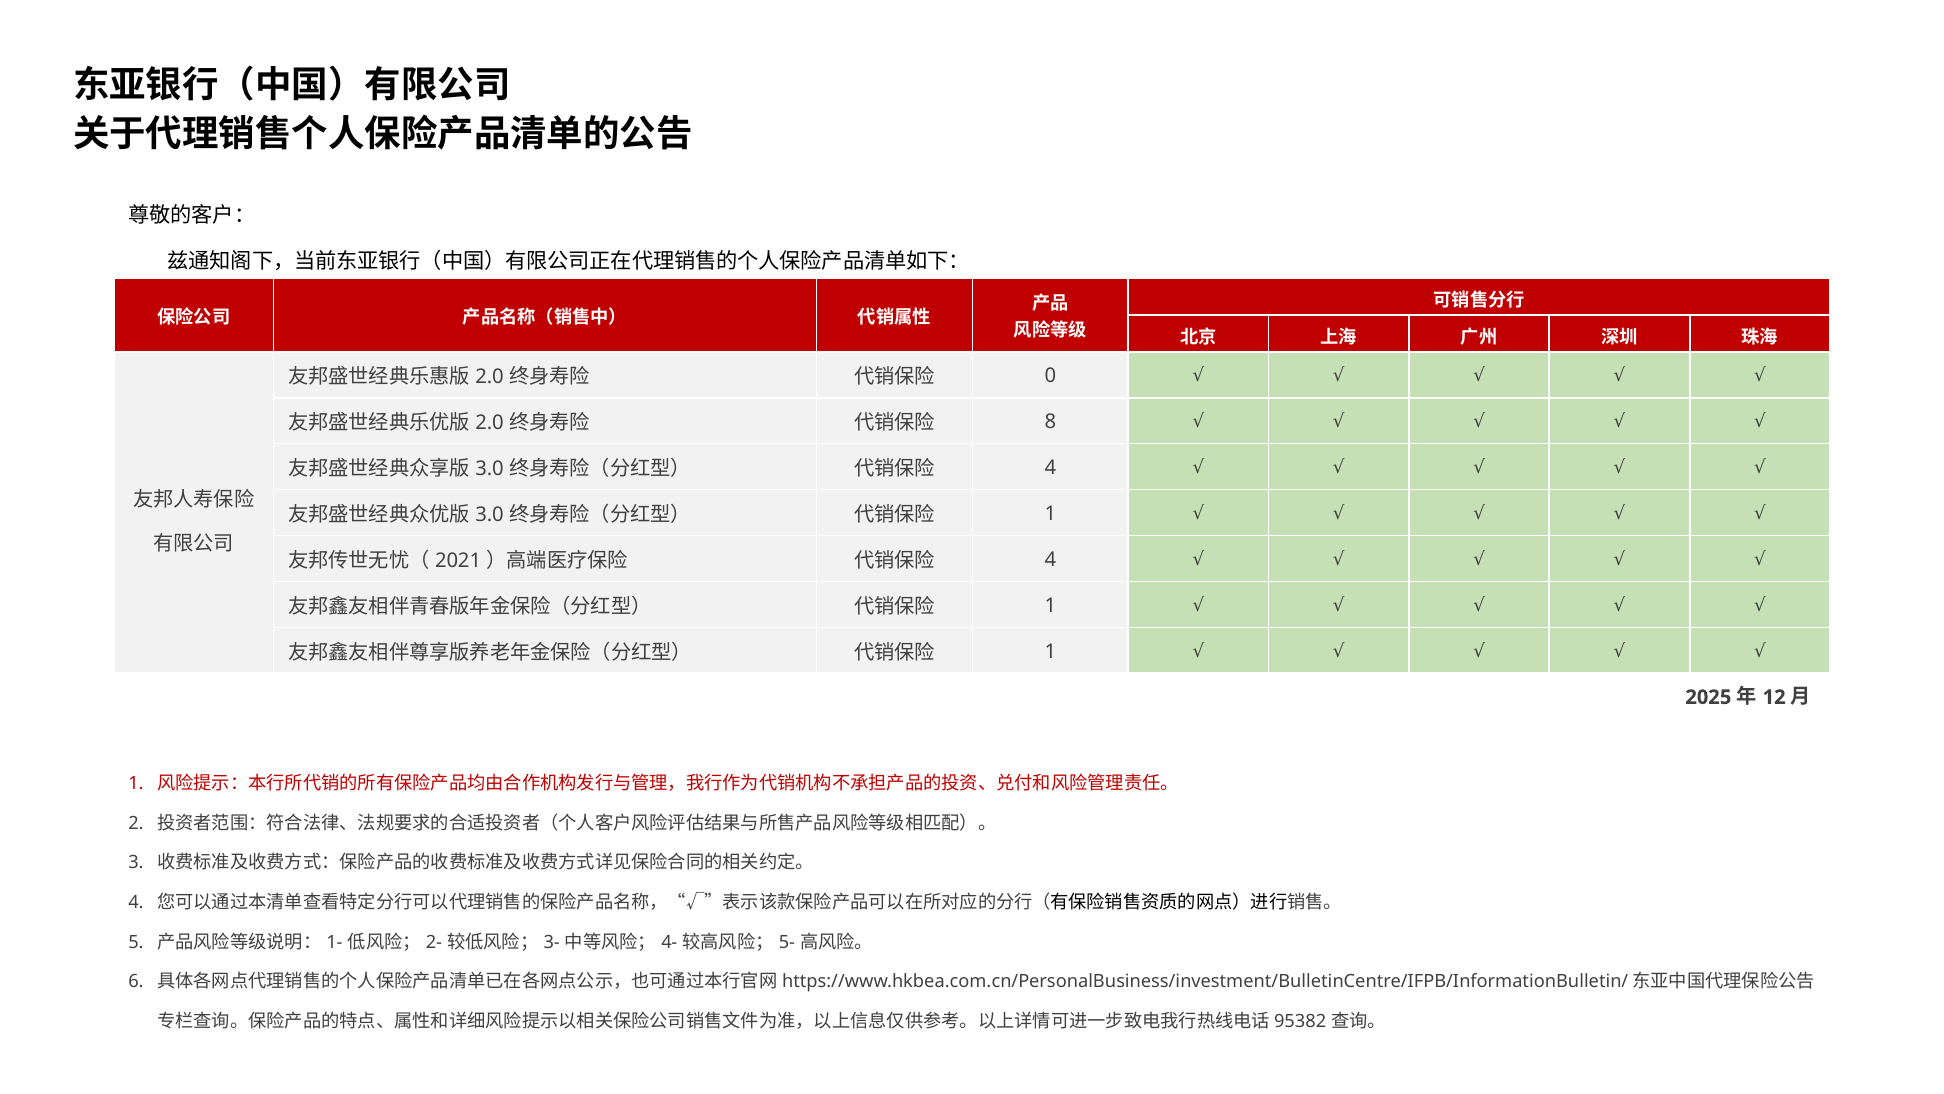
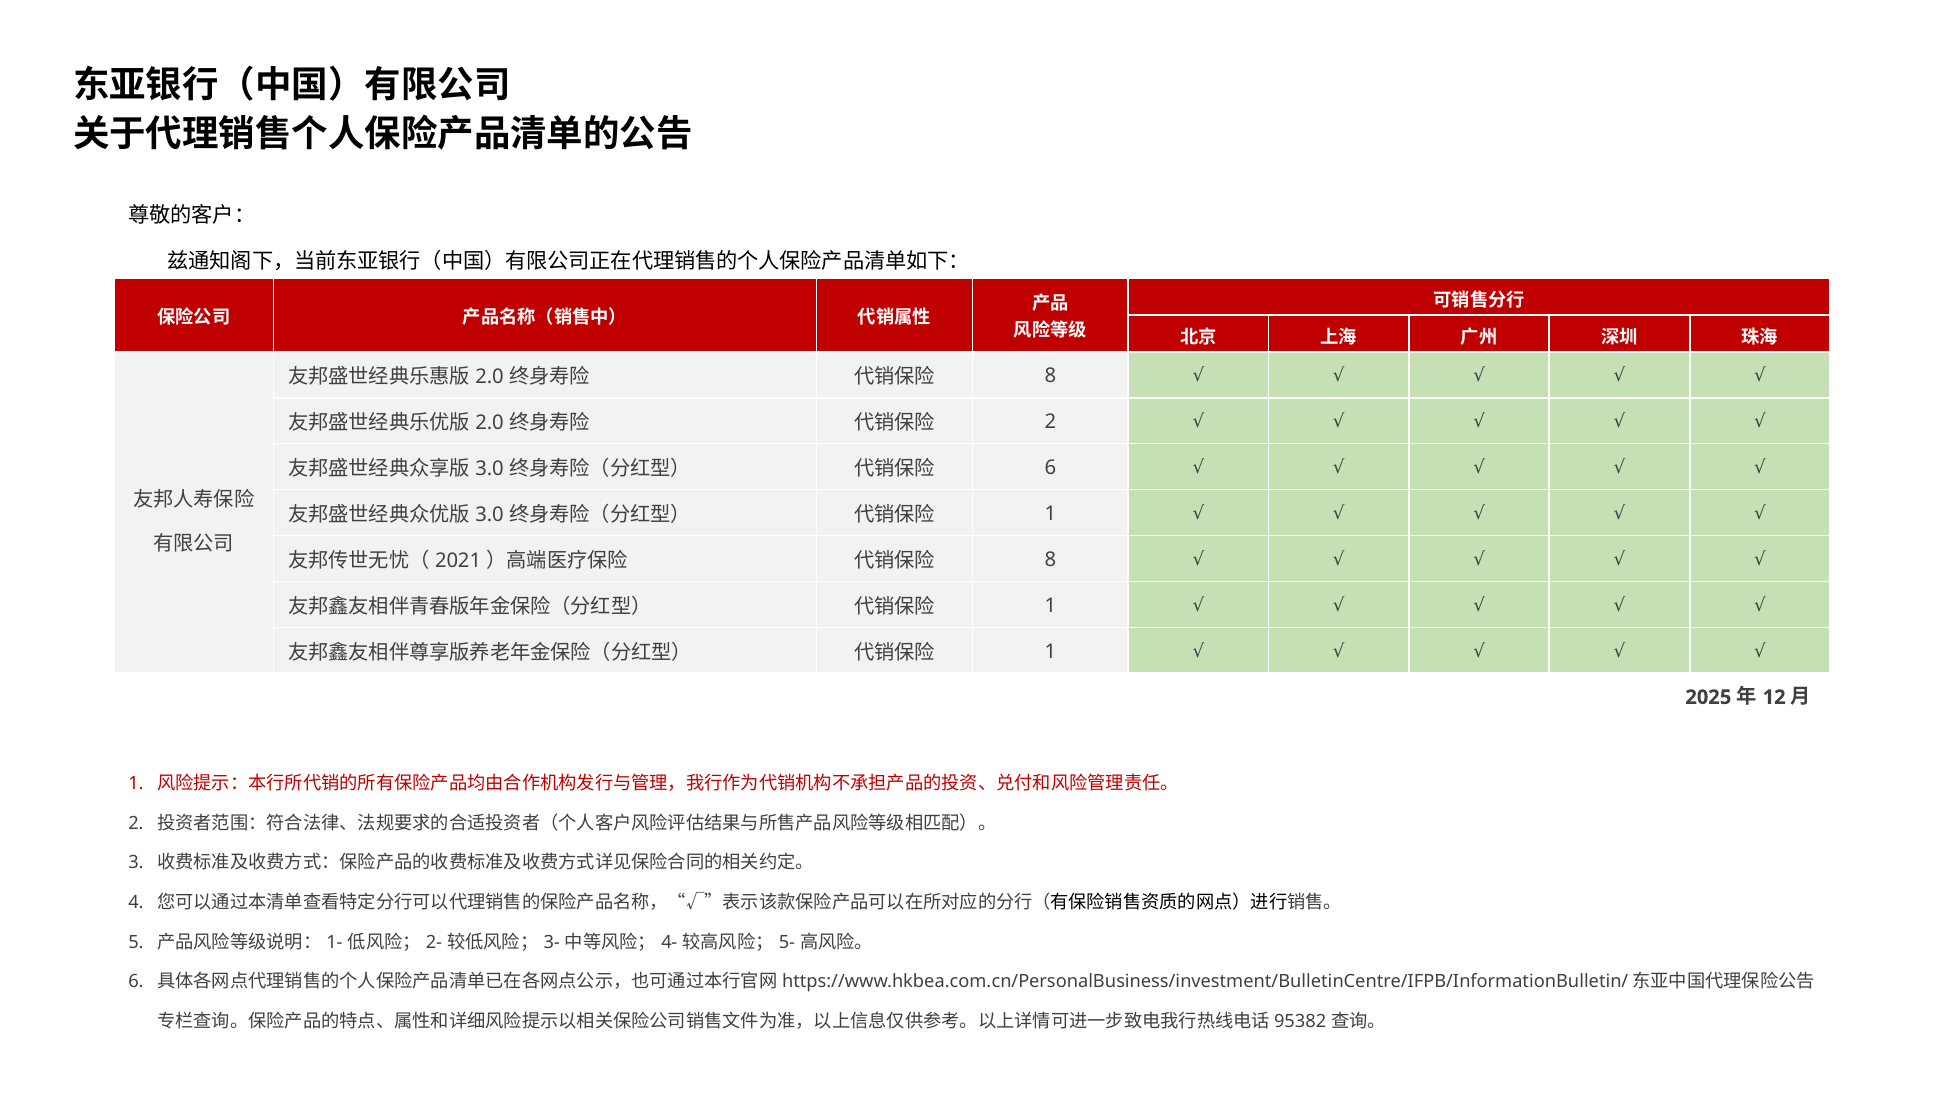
0: 0 -> 8 (1050, 376)
8: 8 -> 2 (1050, 422)
4: 4 -> 6 (1050, 468)
4: 4 -> 8 (1050, 559)
